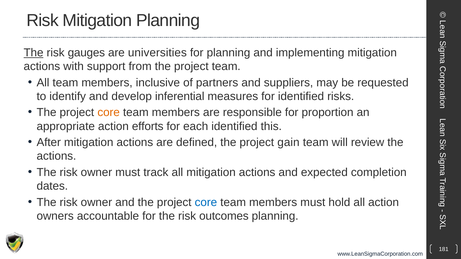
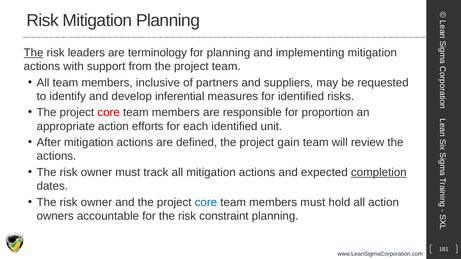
gauges: gauges -> leaders (86, 53)
universities: universities -> terminology (157, 53)
core colour: orange -> red (109, 113)
this: this -> unit (271, 126)
completion underline: none -> present (379, 173)
outcomes: outcomes -> constraint (224, 216)
